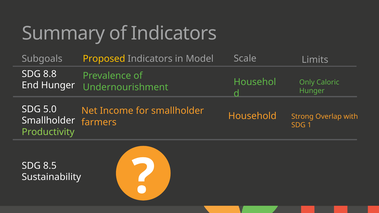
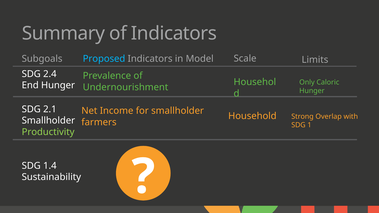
Proposed colour: yellow -> light blue (104, 59)
8.8: 8.8 -> 2.4 (50, 74)
5.0: 5.0 -> 2.1 (50, 109)
8.5: 8.5 -> 1.4 (50, 166)
